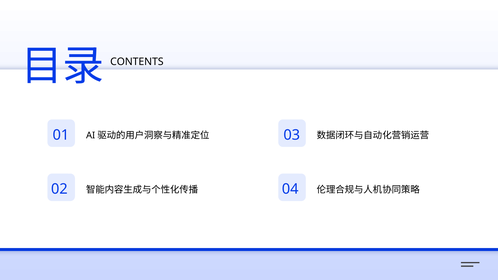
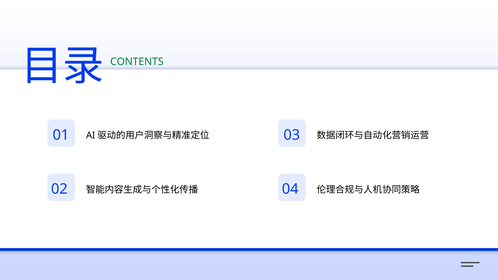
CONTENTS colour: black -> green (137, 62)
